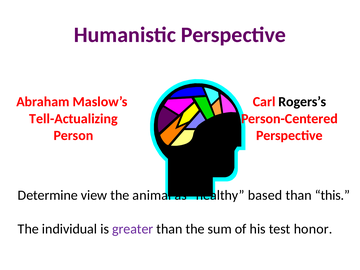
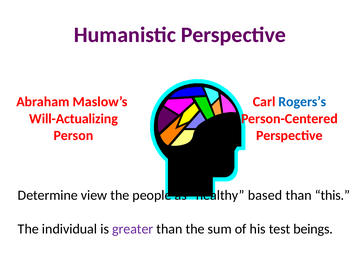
Rogers’s colour: black -> blue (302, 102)
Tell-Actualizing: Tell-Actualizing -> Will-Actualizing (74, 119)
animal: animal -> people (152, 195)
honor: honor -> beings (313, 229)
